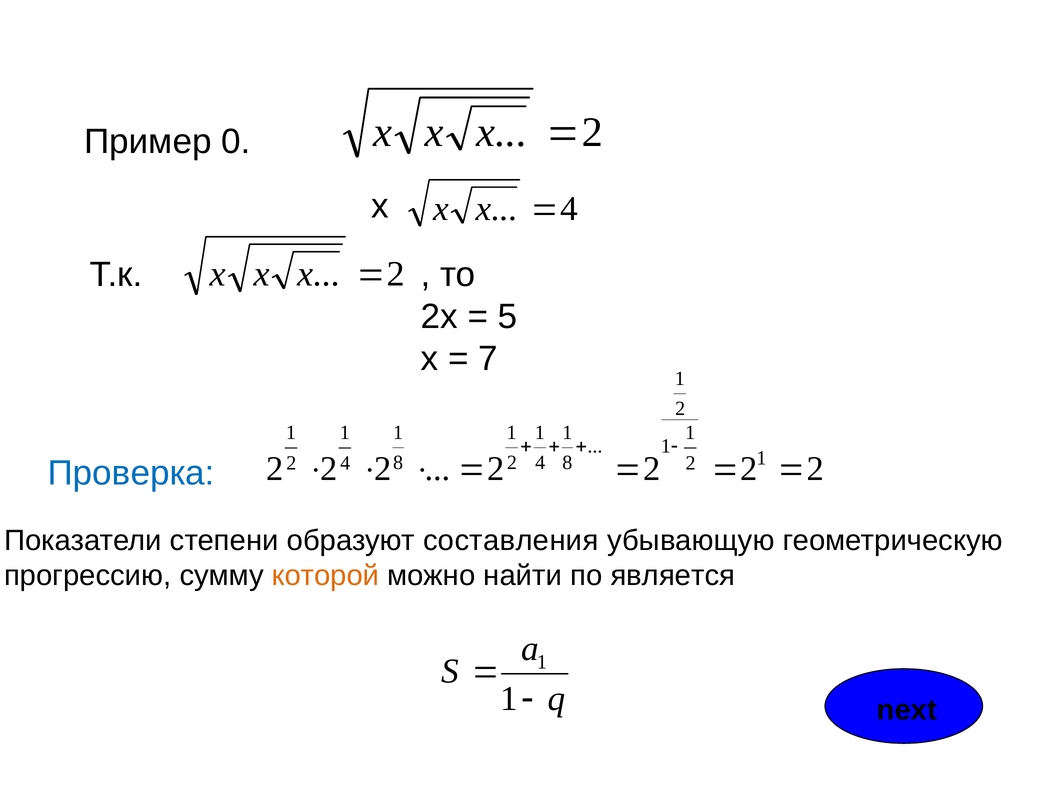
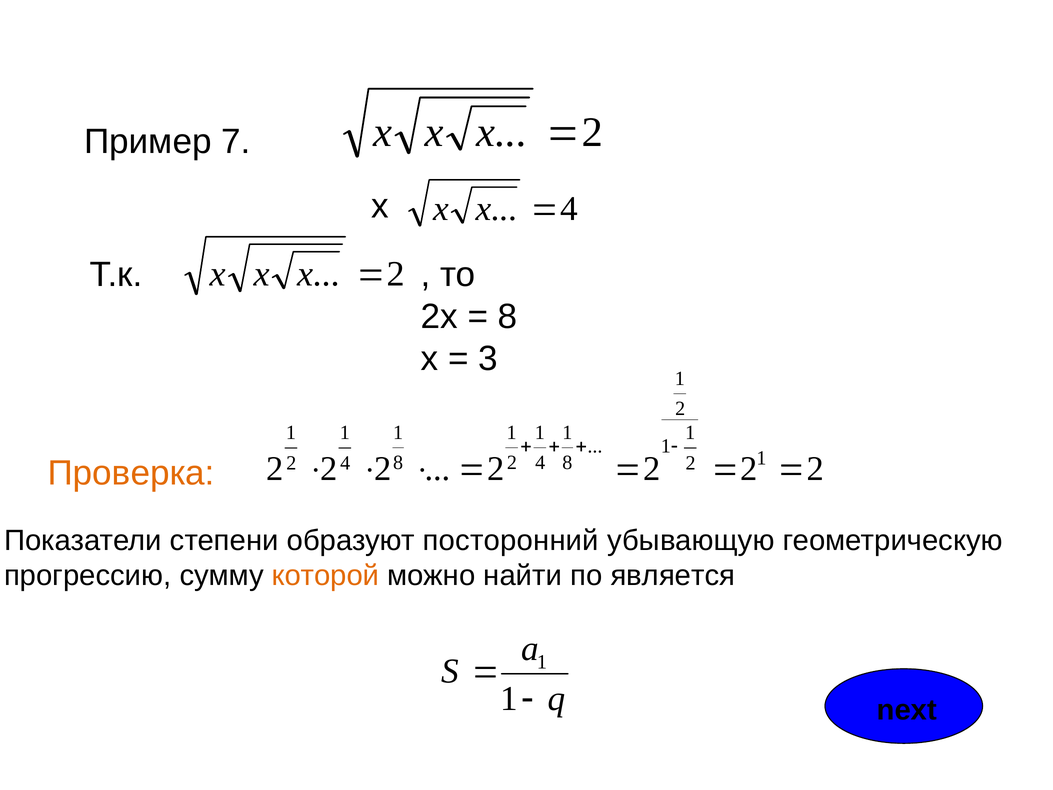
0: 0 -> 7 (236, 142)
5: 5 -> 8 (508, 317)
7: 7 -> 3 (488, 359)
Проверка colour: blue -> orange (131, 473)
составления: составления -> посторонний (511, 540)
